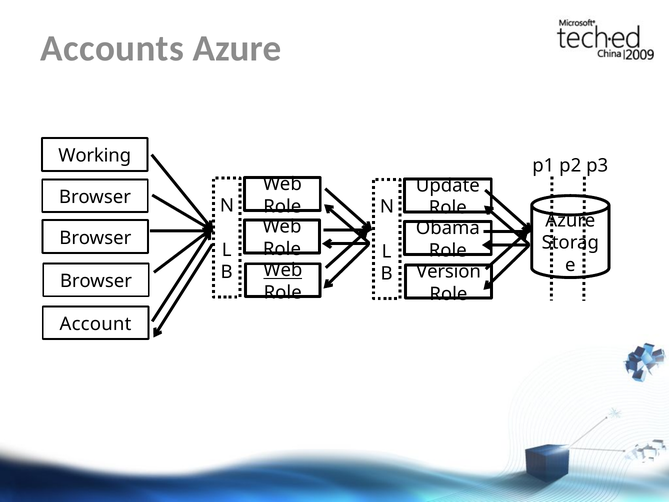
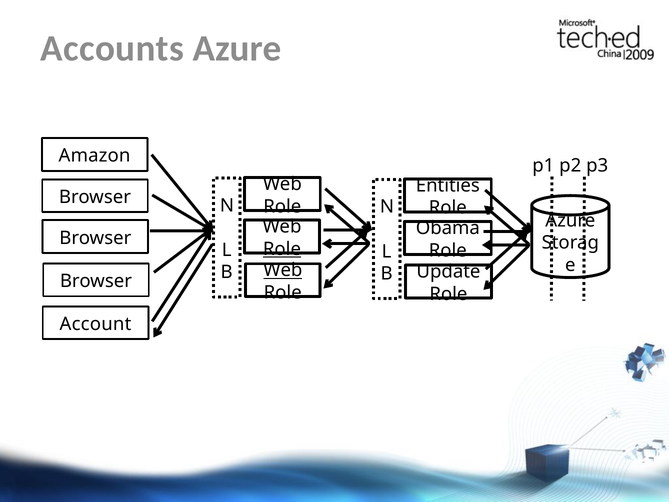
Working: Working -> Amazon (95, 156)
Update: Update -> Entities (448, 185)
Role underline: none -> present (282, 249)
Version: Version -> Update (448, 272)
